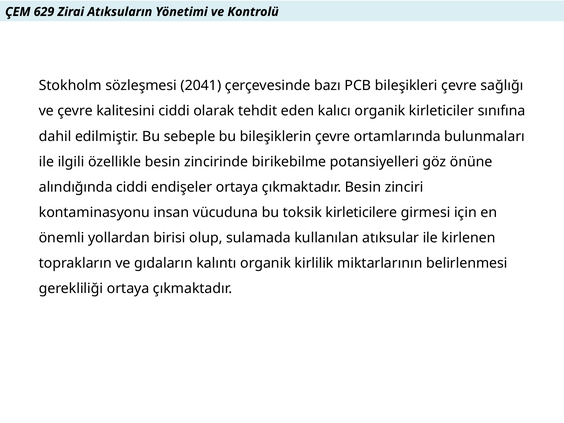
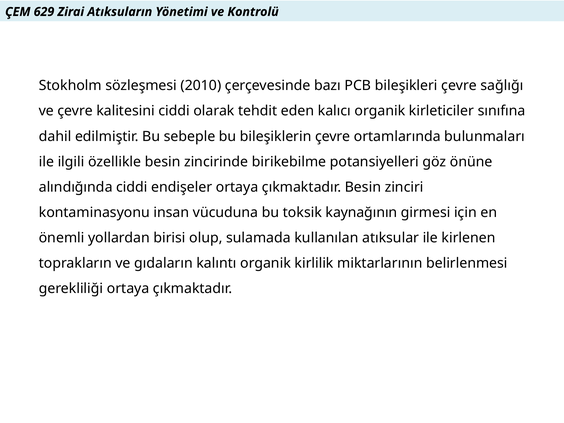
2041: 2041 -> 2010 (201, 86)
kirleticilere: kirleticilere -> kaynağının (361, 213)
